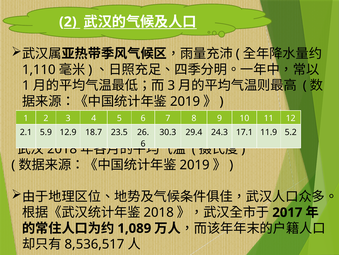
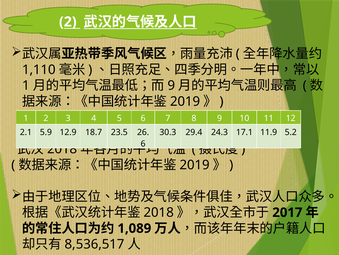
3: 3 -> 9 (171, 85)
